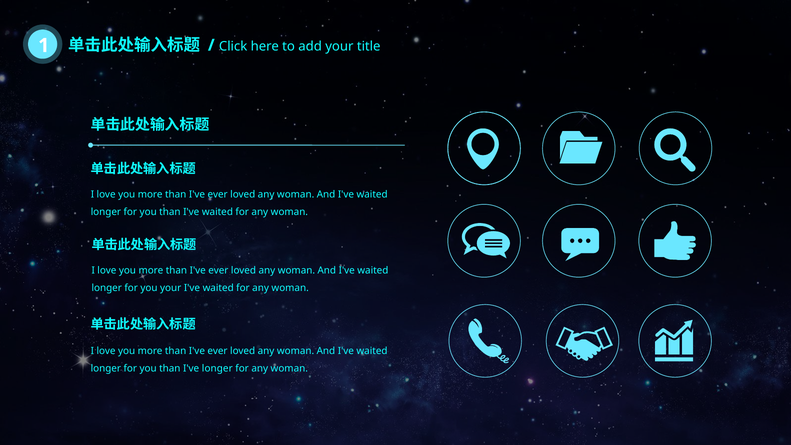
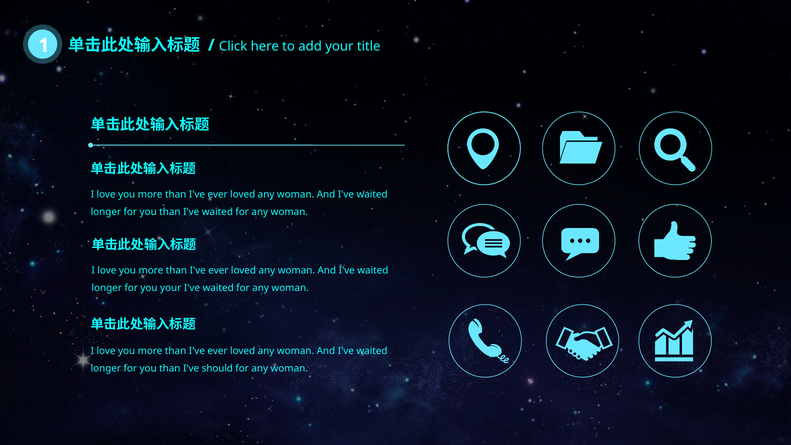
I've longer: longer -> should (217, 369)
